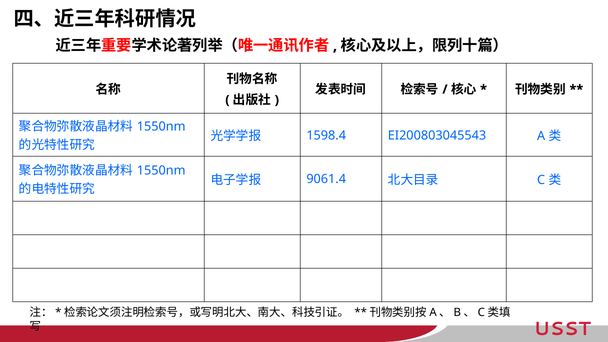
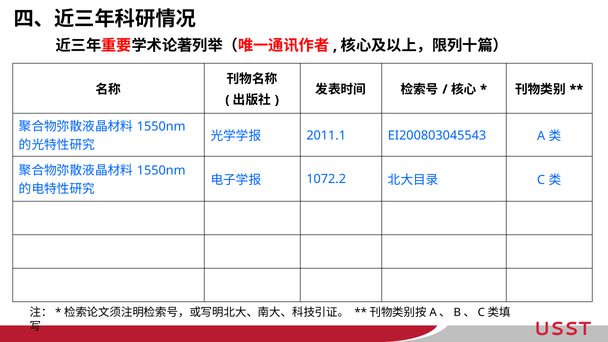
1598.4: 1598.4 -> 2011.1 (326, 135)
9061.4: 9061.4 -> 1072.2 (326, 179)
